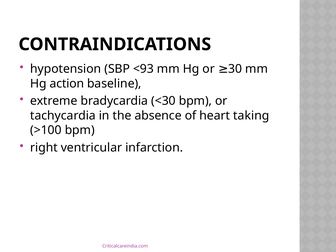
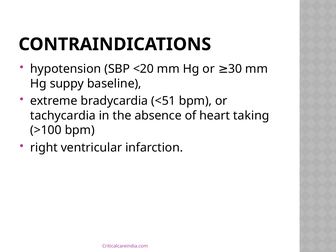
<93: <93 -> <20 (143, 69)
action: action -> suppy (67, 84)
<30: <30 -> <51 (163, 101)
